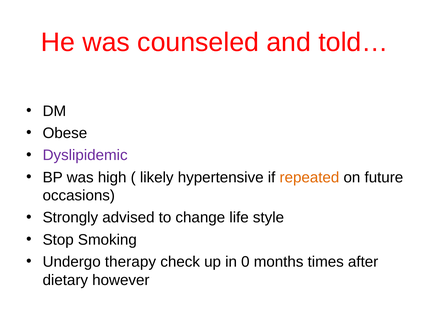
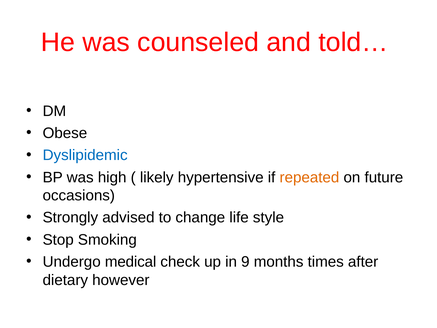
Dyslipidemic colour: purple -> blue (85, 155)
therapy: therapy -> medical (131, 262)
0: 0 -> 9 (245, 262)
